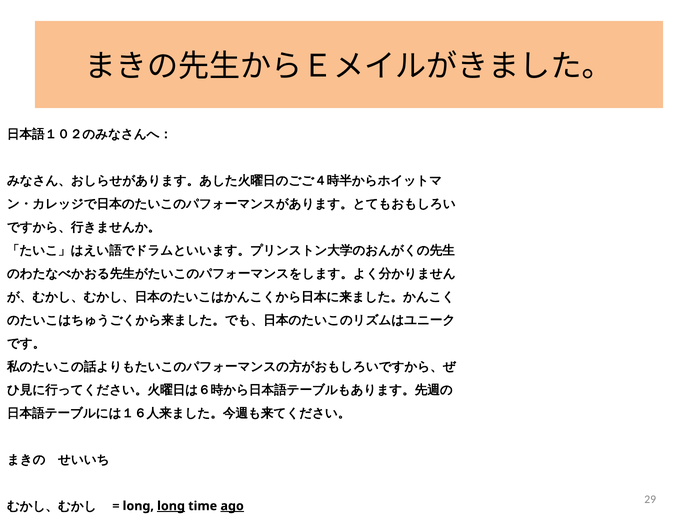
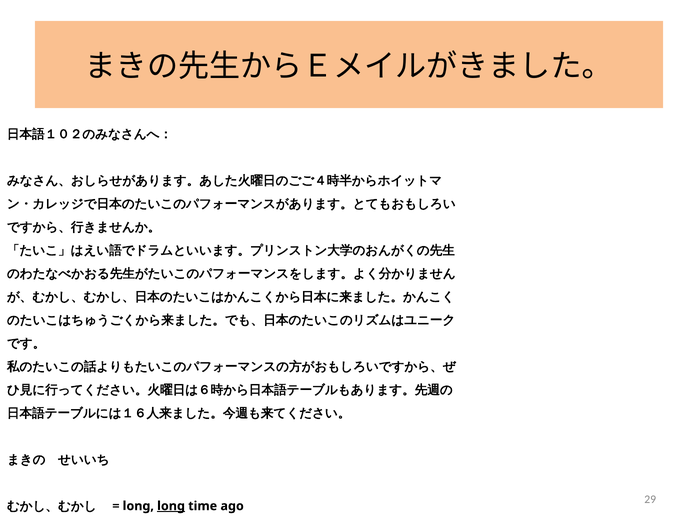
ago underline: present -> none (232, 507)
